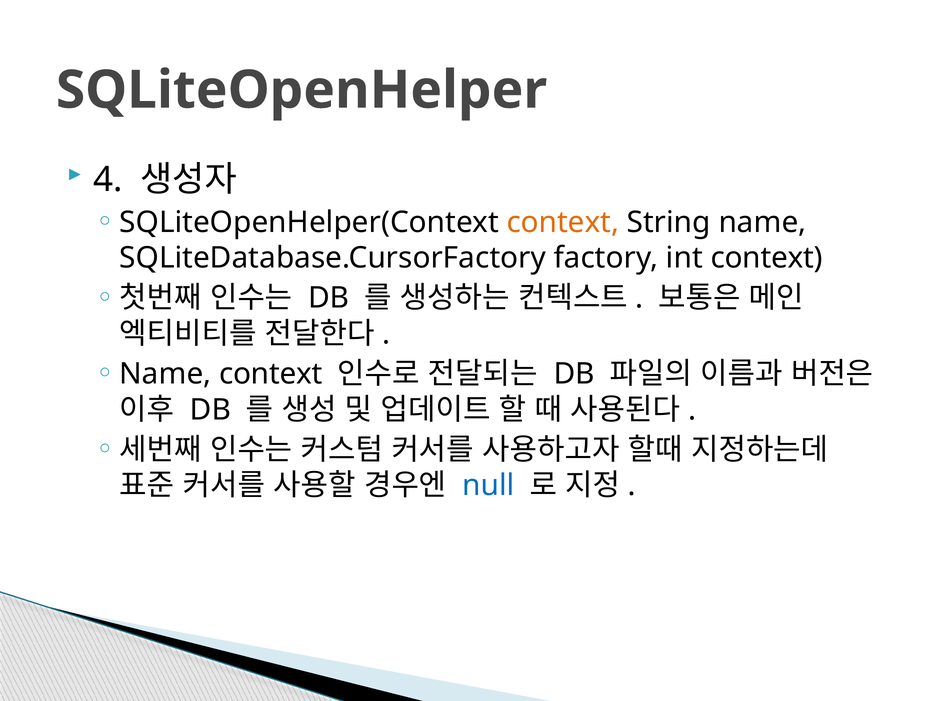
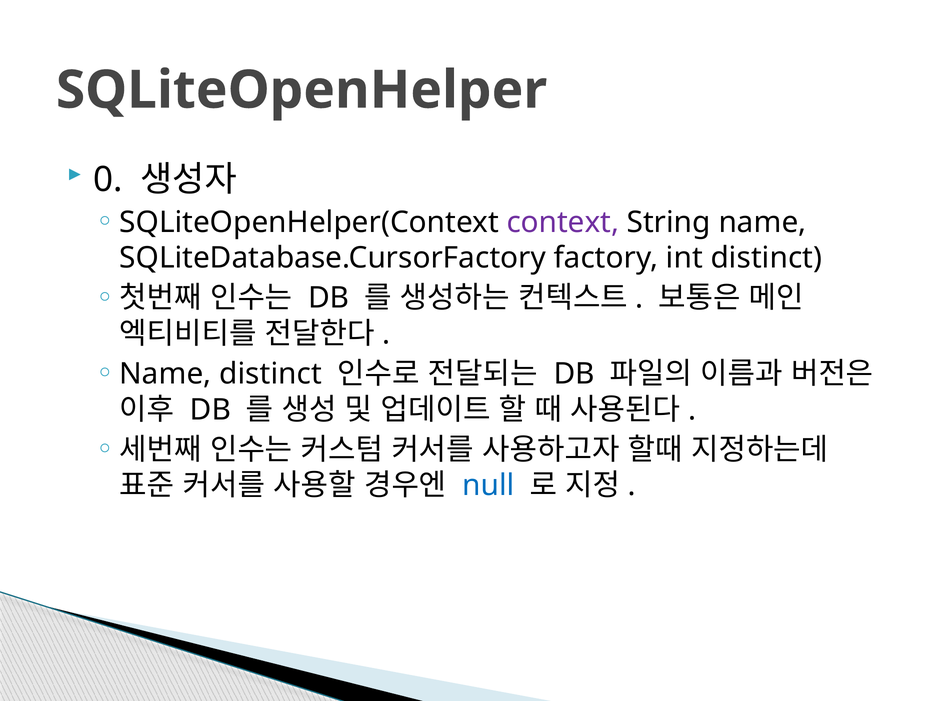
4: 4 -> 0 (108, 179)
context colour: orange -> purple (563, 222)
int context: context -> distinct (766, 258)
Name context: context -> distinct (271, 374)
